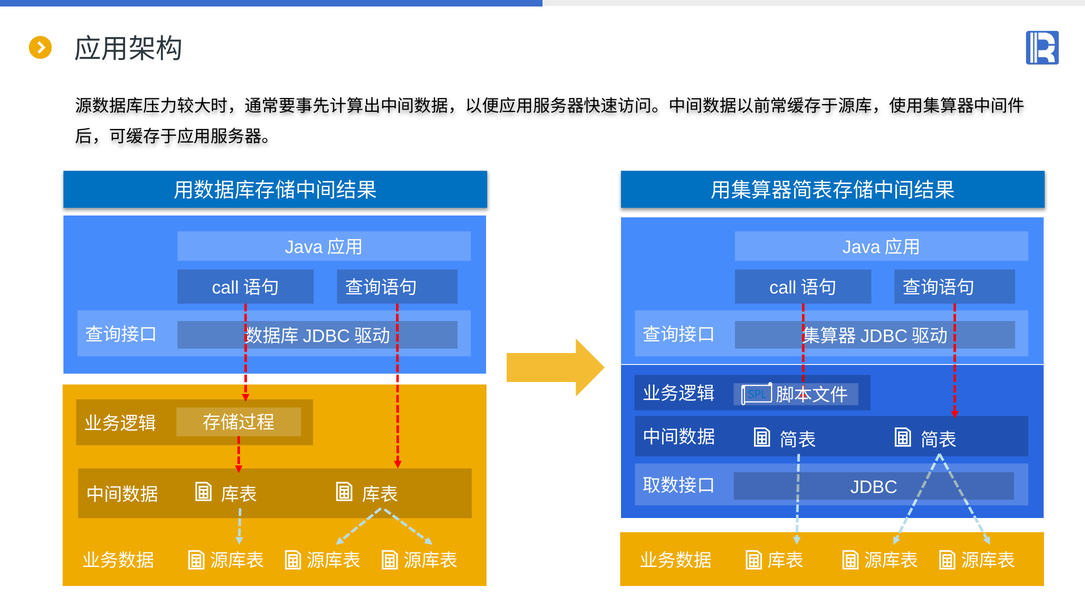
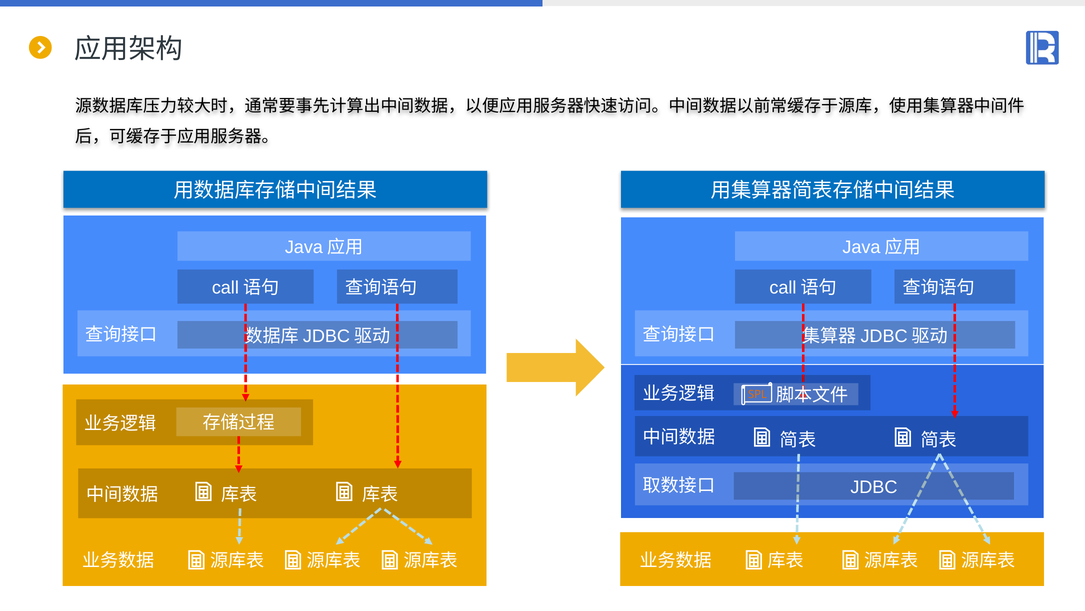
SPL colour: blue -> orange (757, 394)
